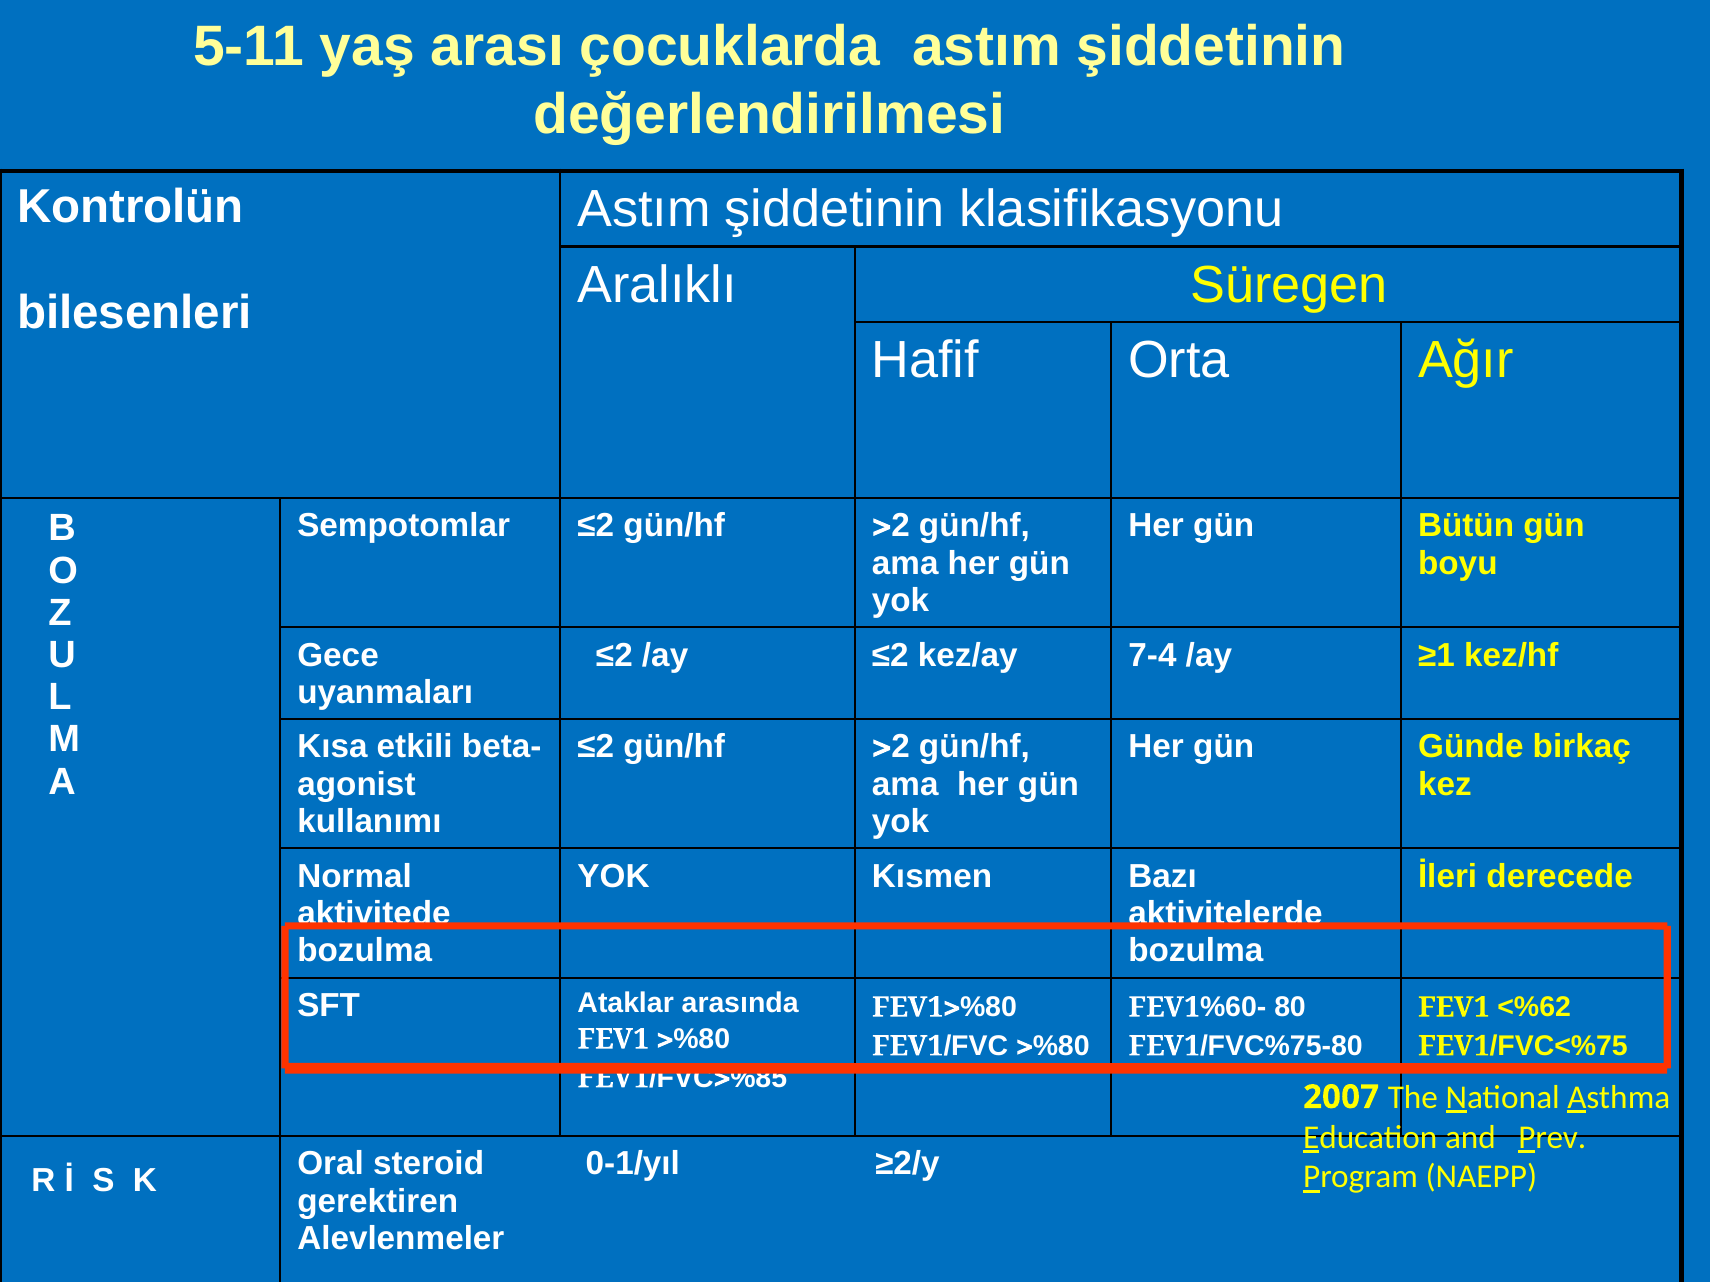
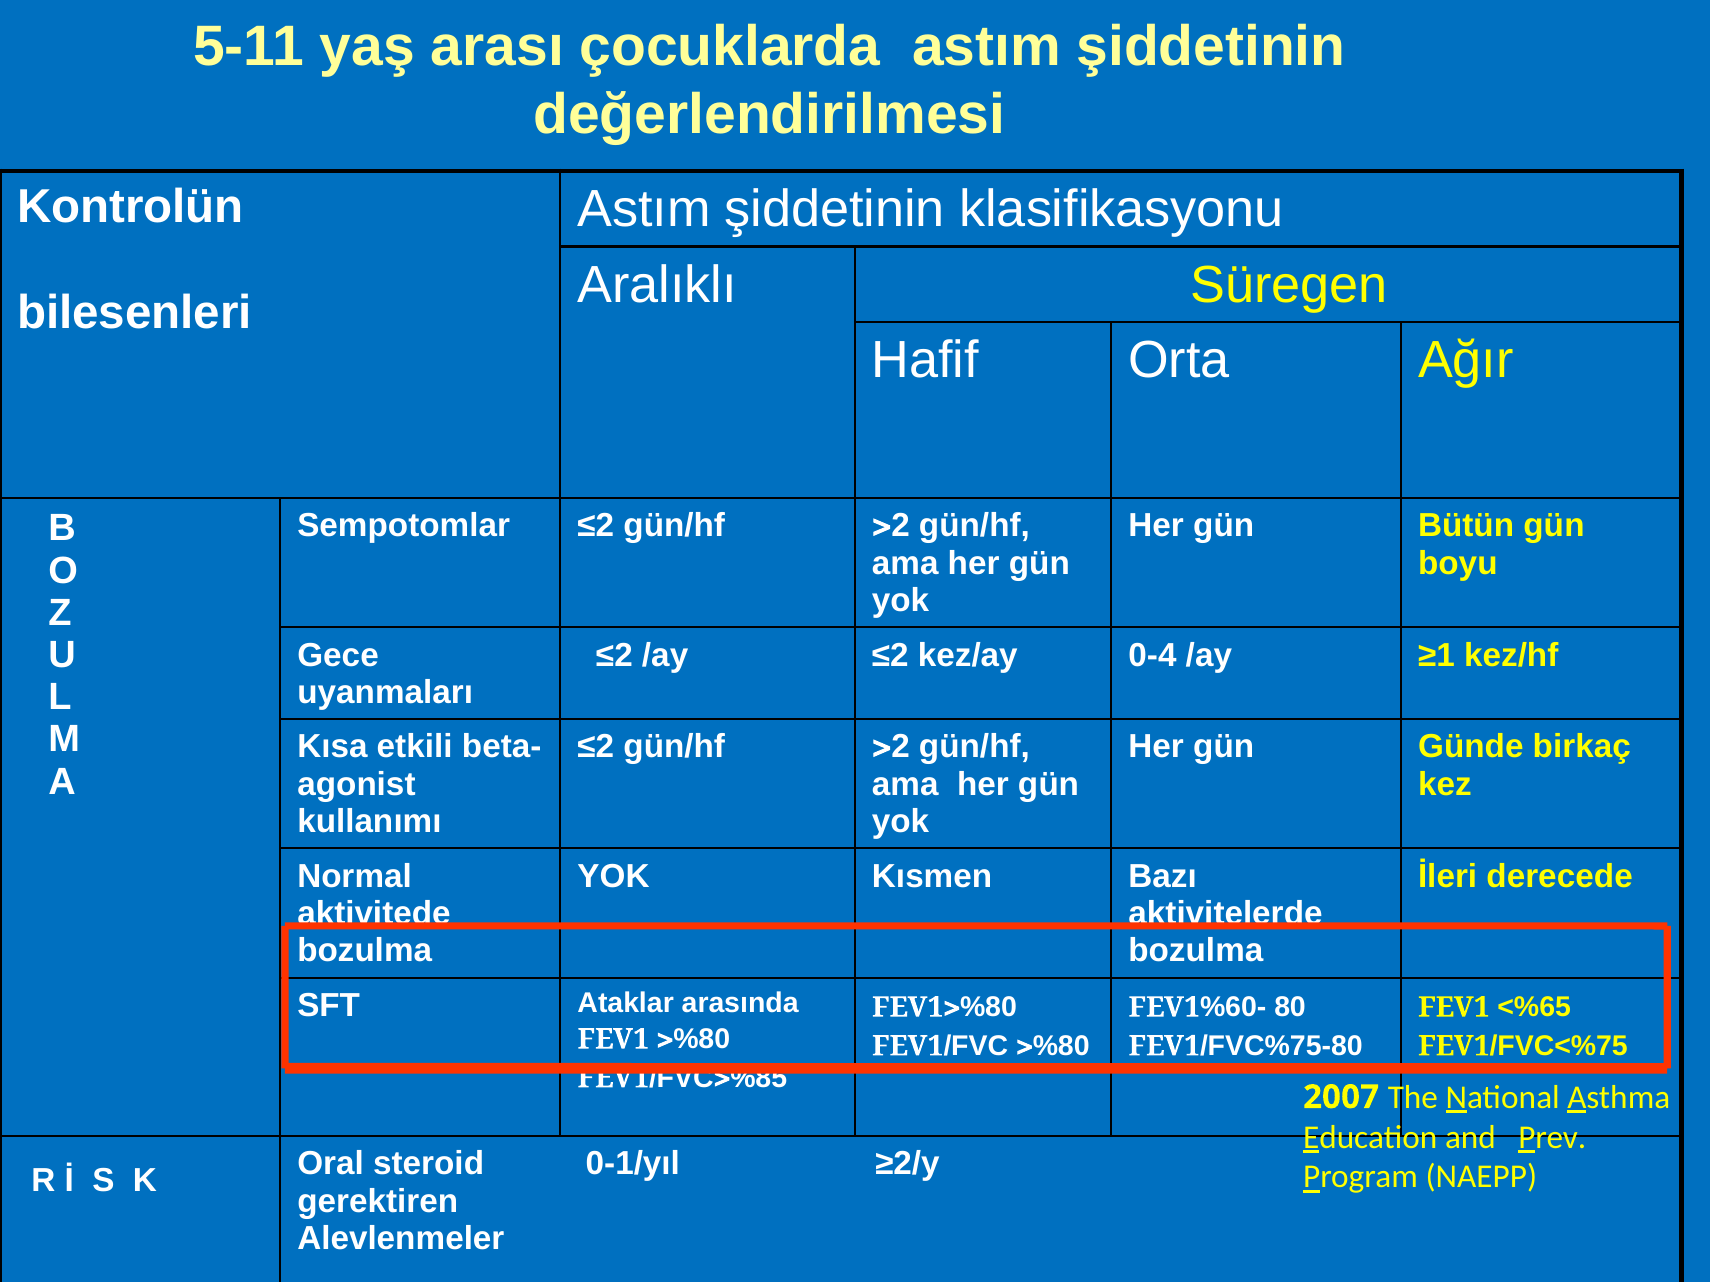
7-4: 7-4 -> 0-4 (1152, 655)
<%62: <%62 -> <%65 (1534, 1008)
